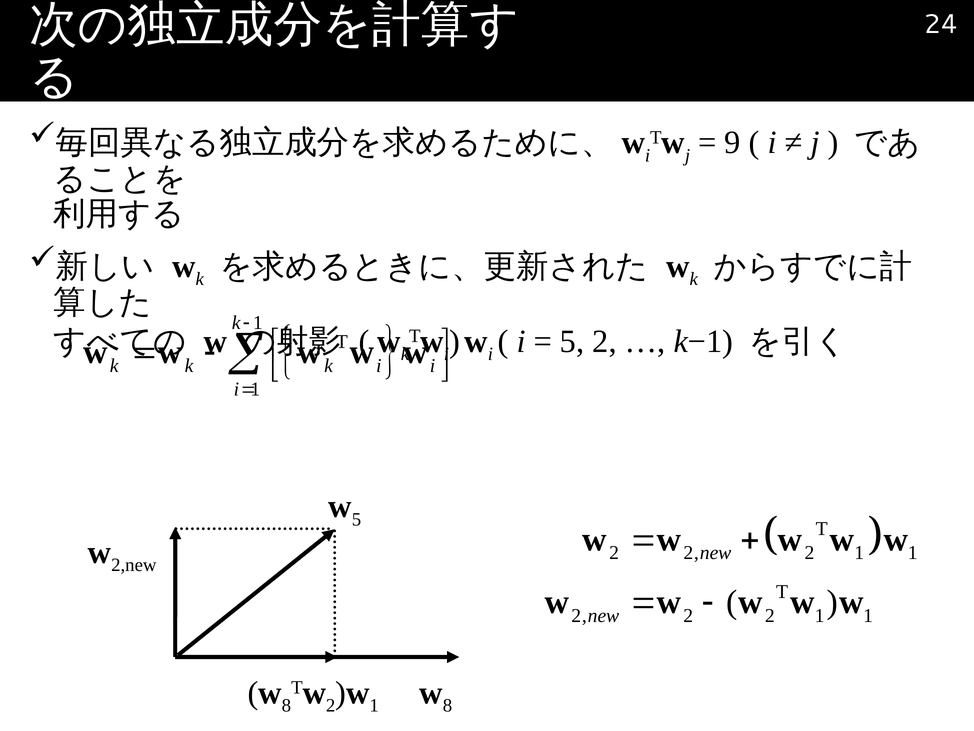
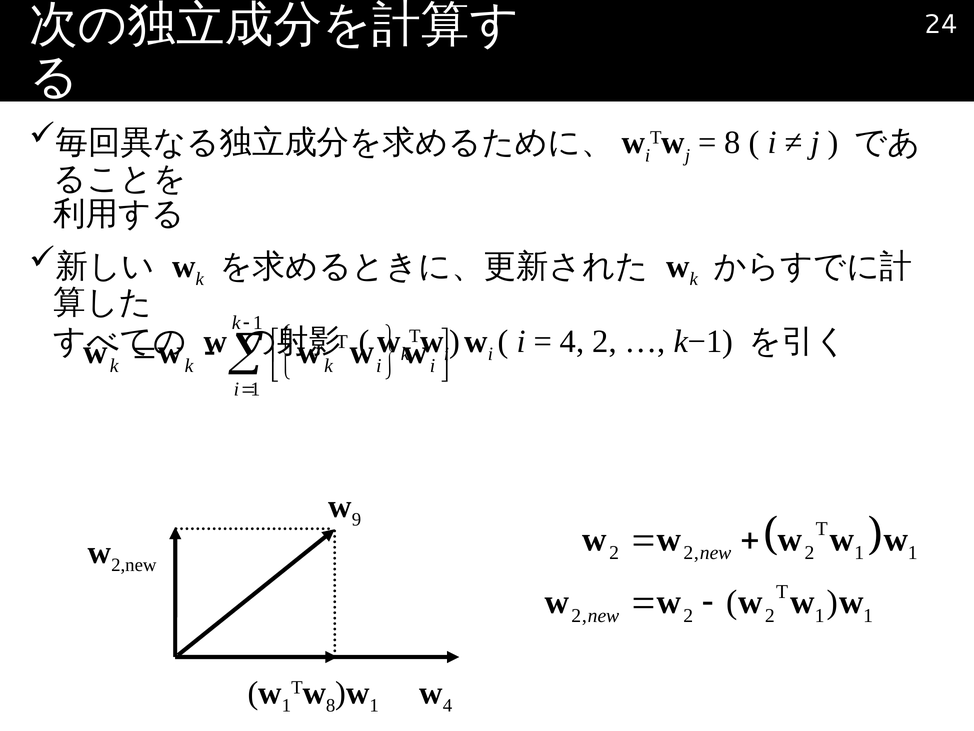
9: 9 -> 8 (733, 143)
5: 5 -> 4 (572, 341)
w 5: 5 -> 9 (357, 519)
8: 8 -> 1 (286, 705)
2: 2 -> 8 (331, 705)
8: 8 -> 4 (447, 705)
